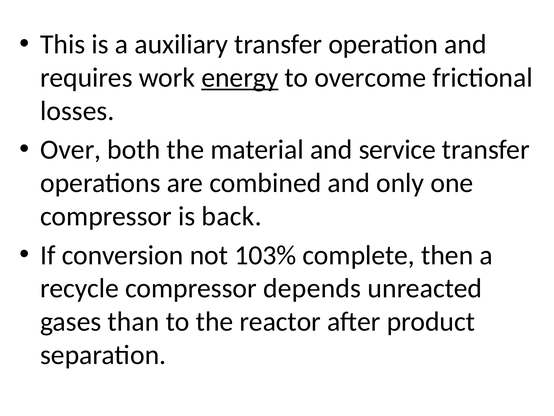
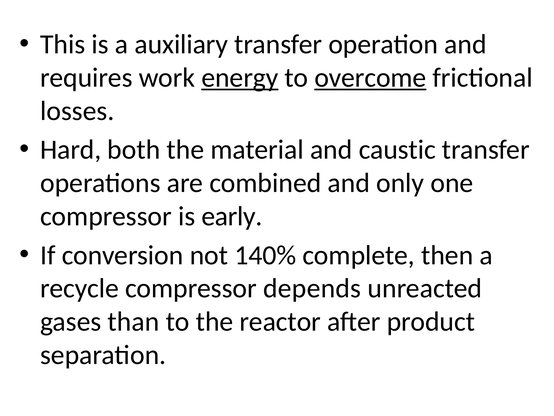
overcome underline: none -> present (370, 78)
Over: Over -> Hard (71, 150)
service: service -> caustic (397, 150)
back: back -> early (232, 216)
103%: 103% -> 140% (265, 255)
